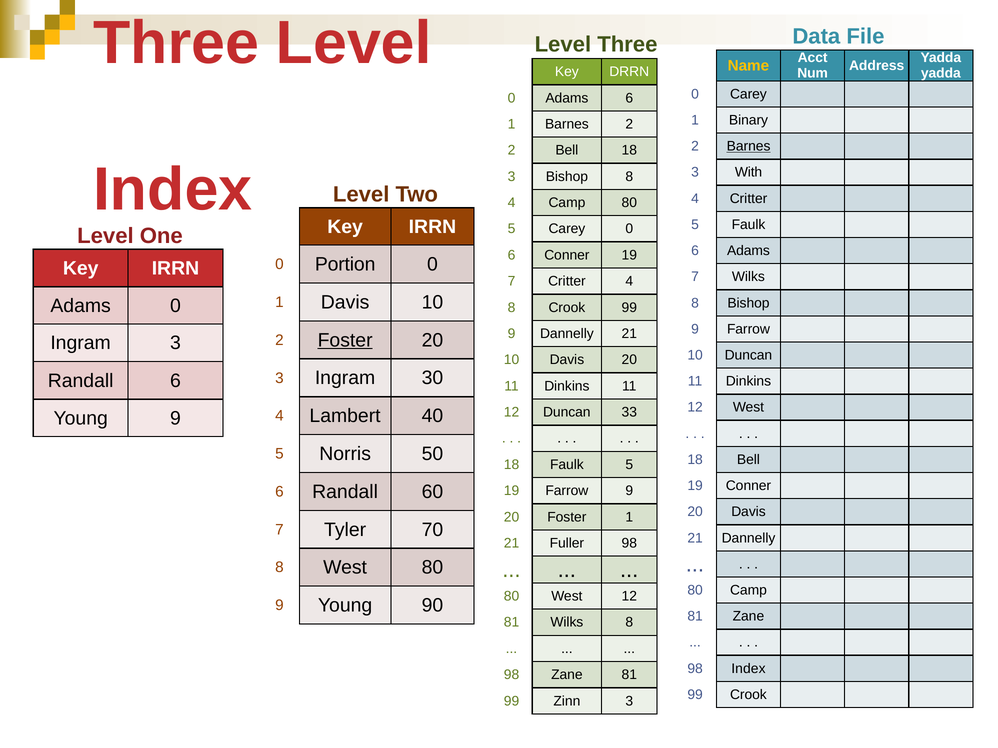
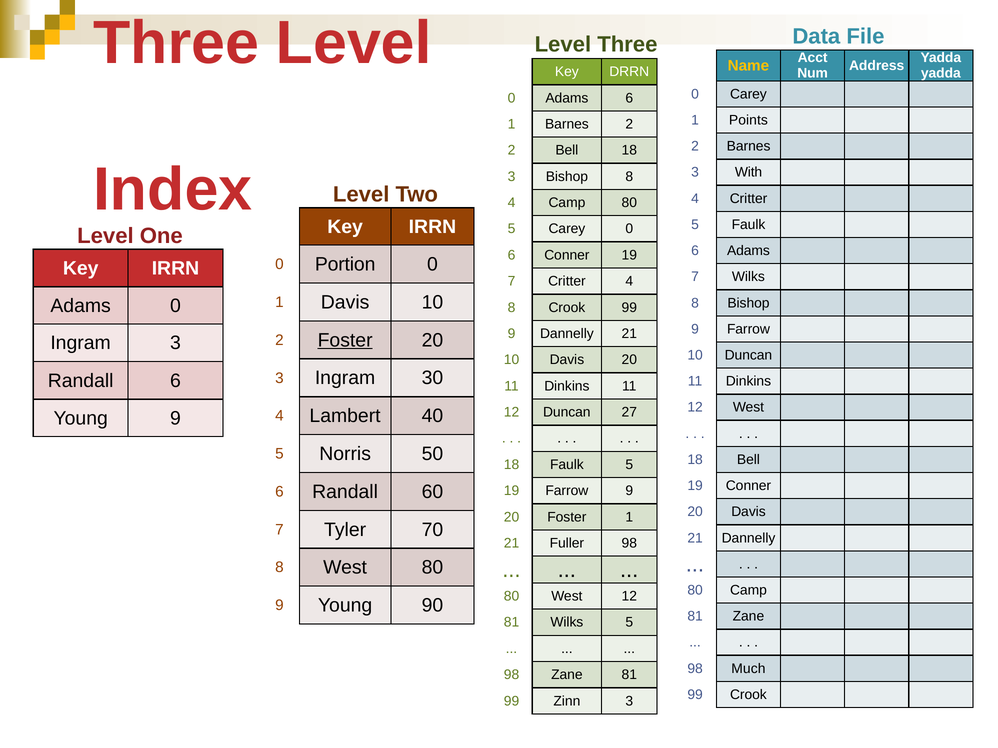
Binary: Binary -> Points (748, 120)
Barnes underline: present -> none (749, 146)
33: 33 -> 27 (629, 413)
81 Wilks 8: 8 -> 5 (629, 623)
98 Index: Index -> Much (748, 669)
